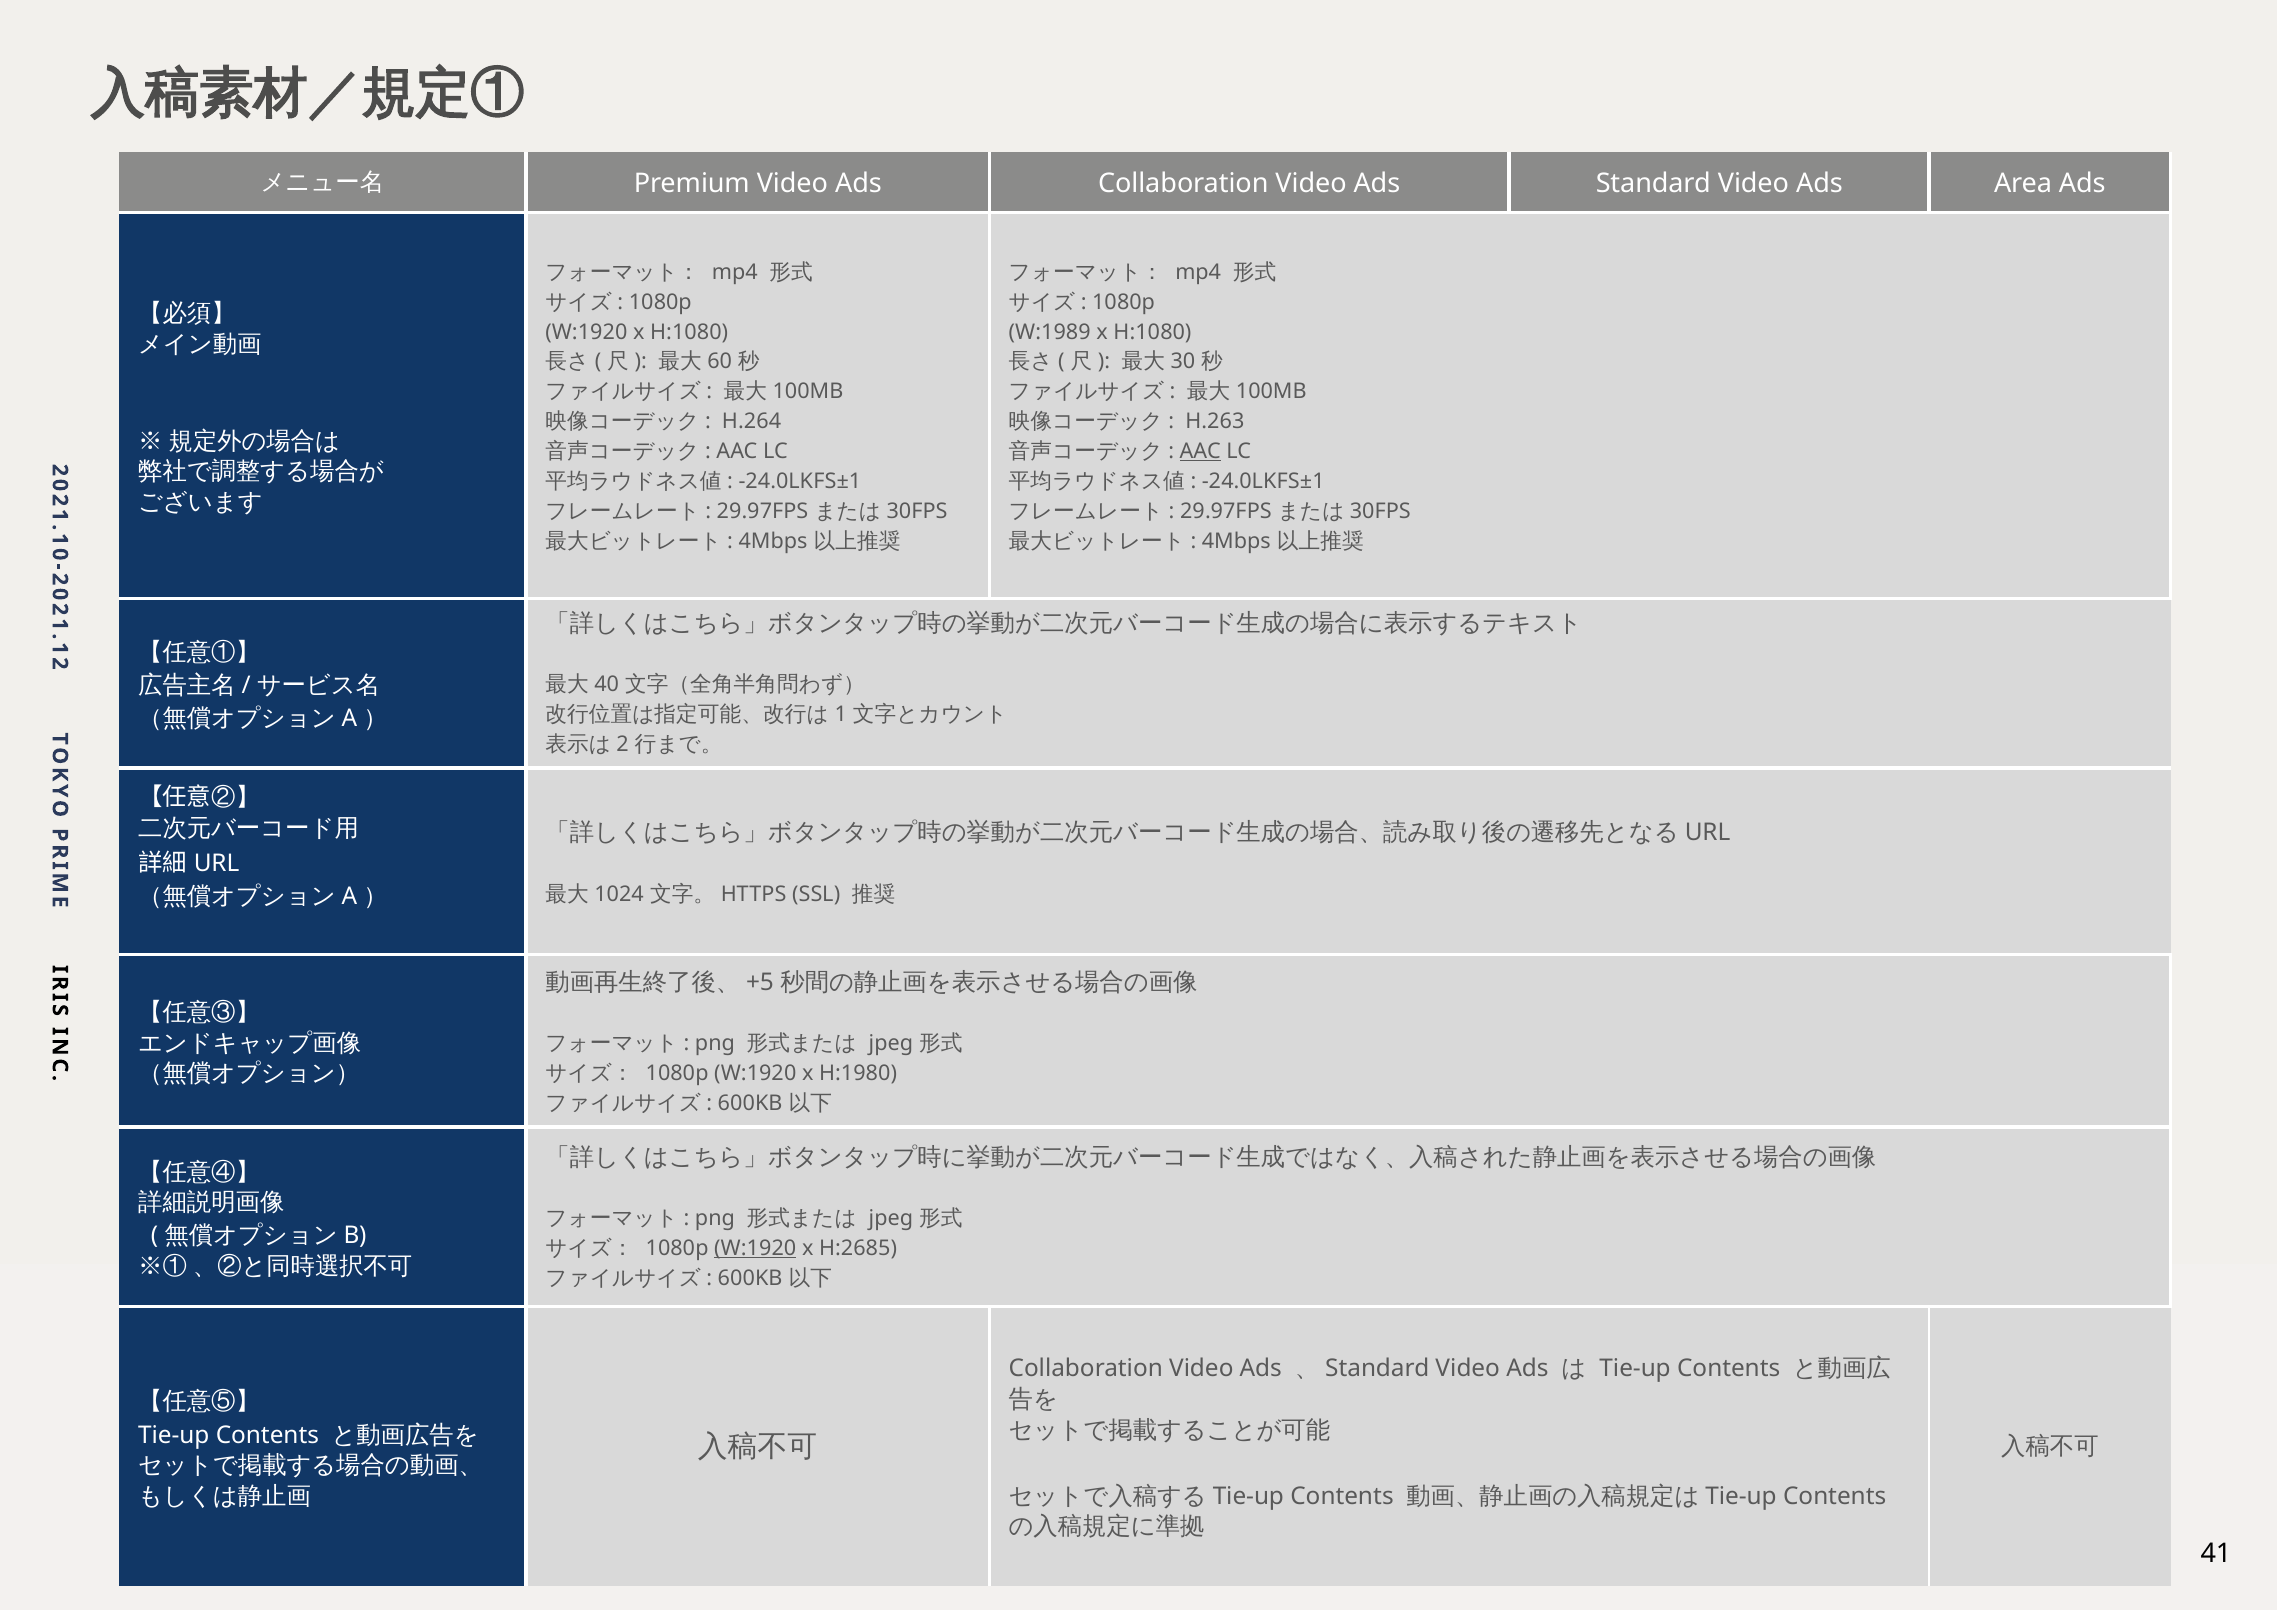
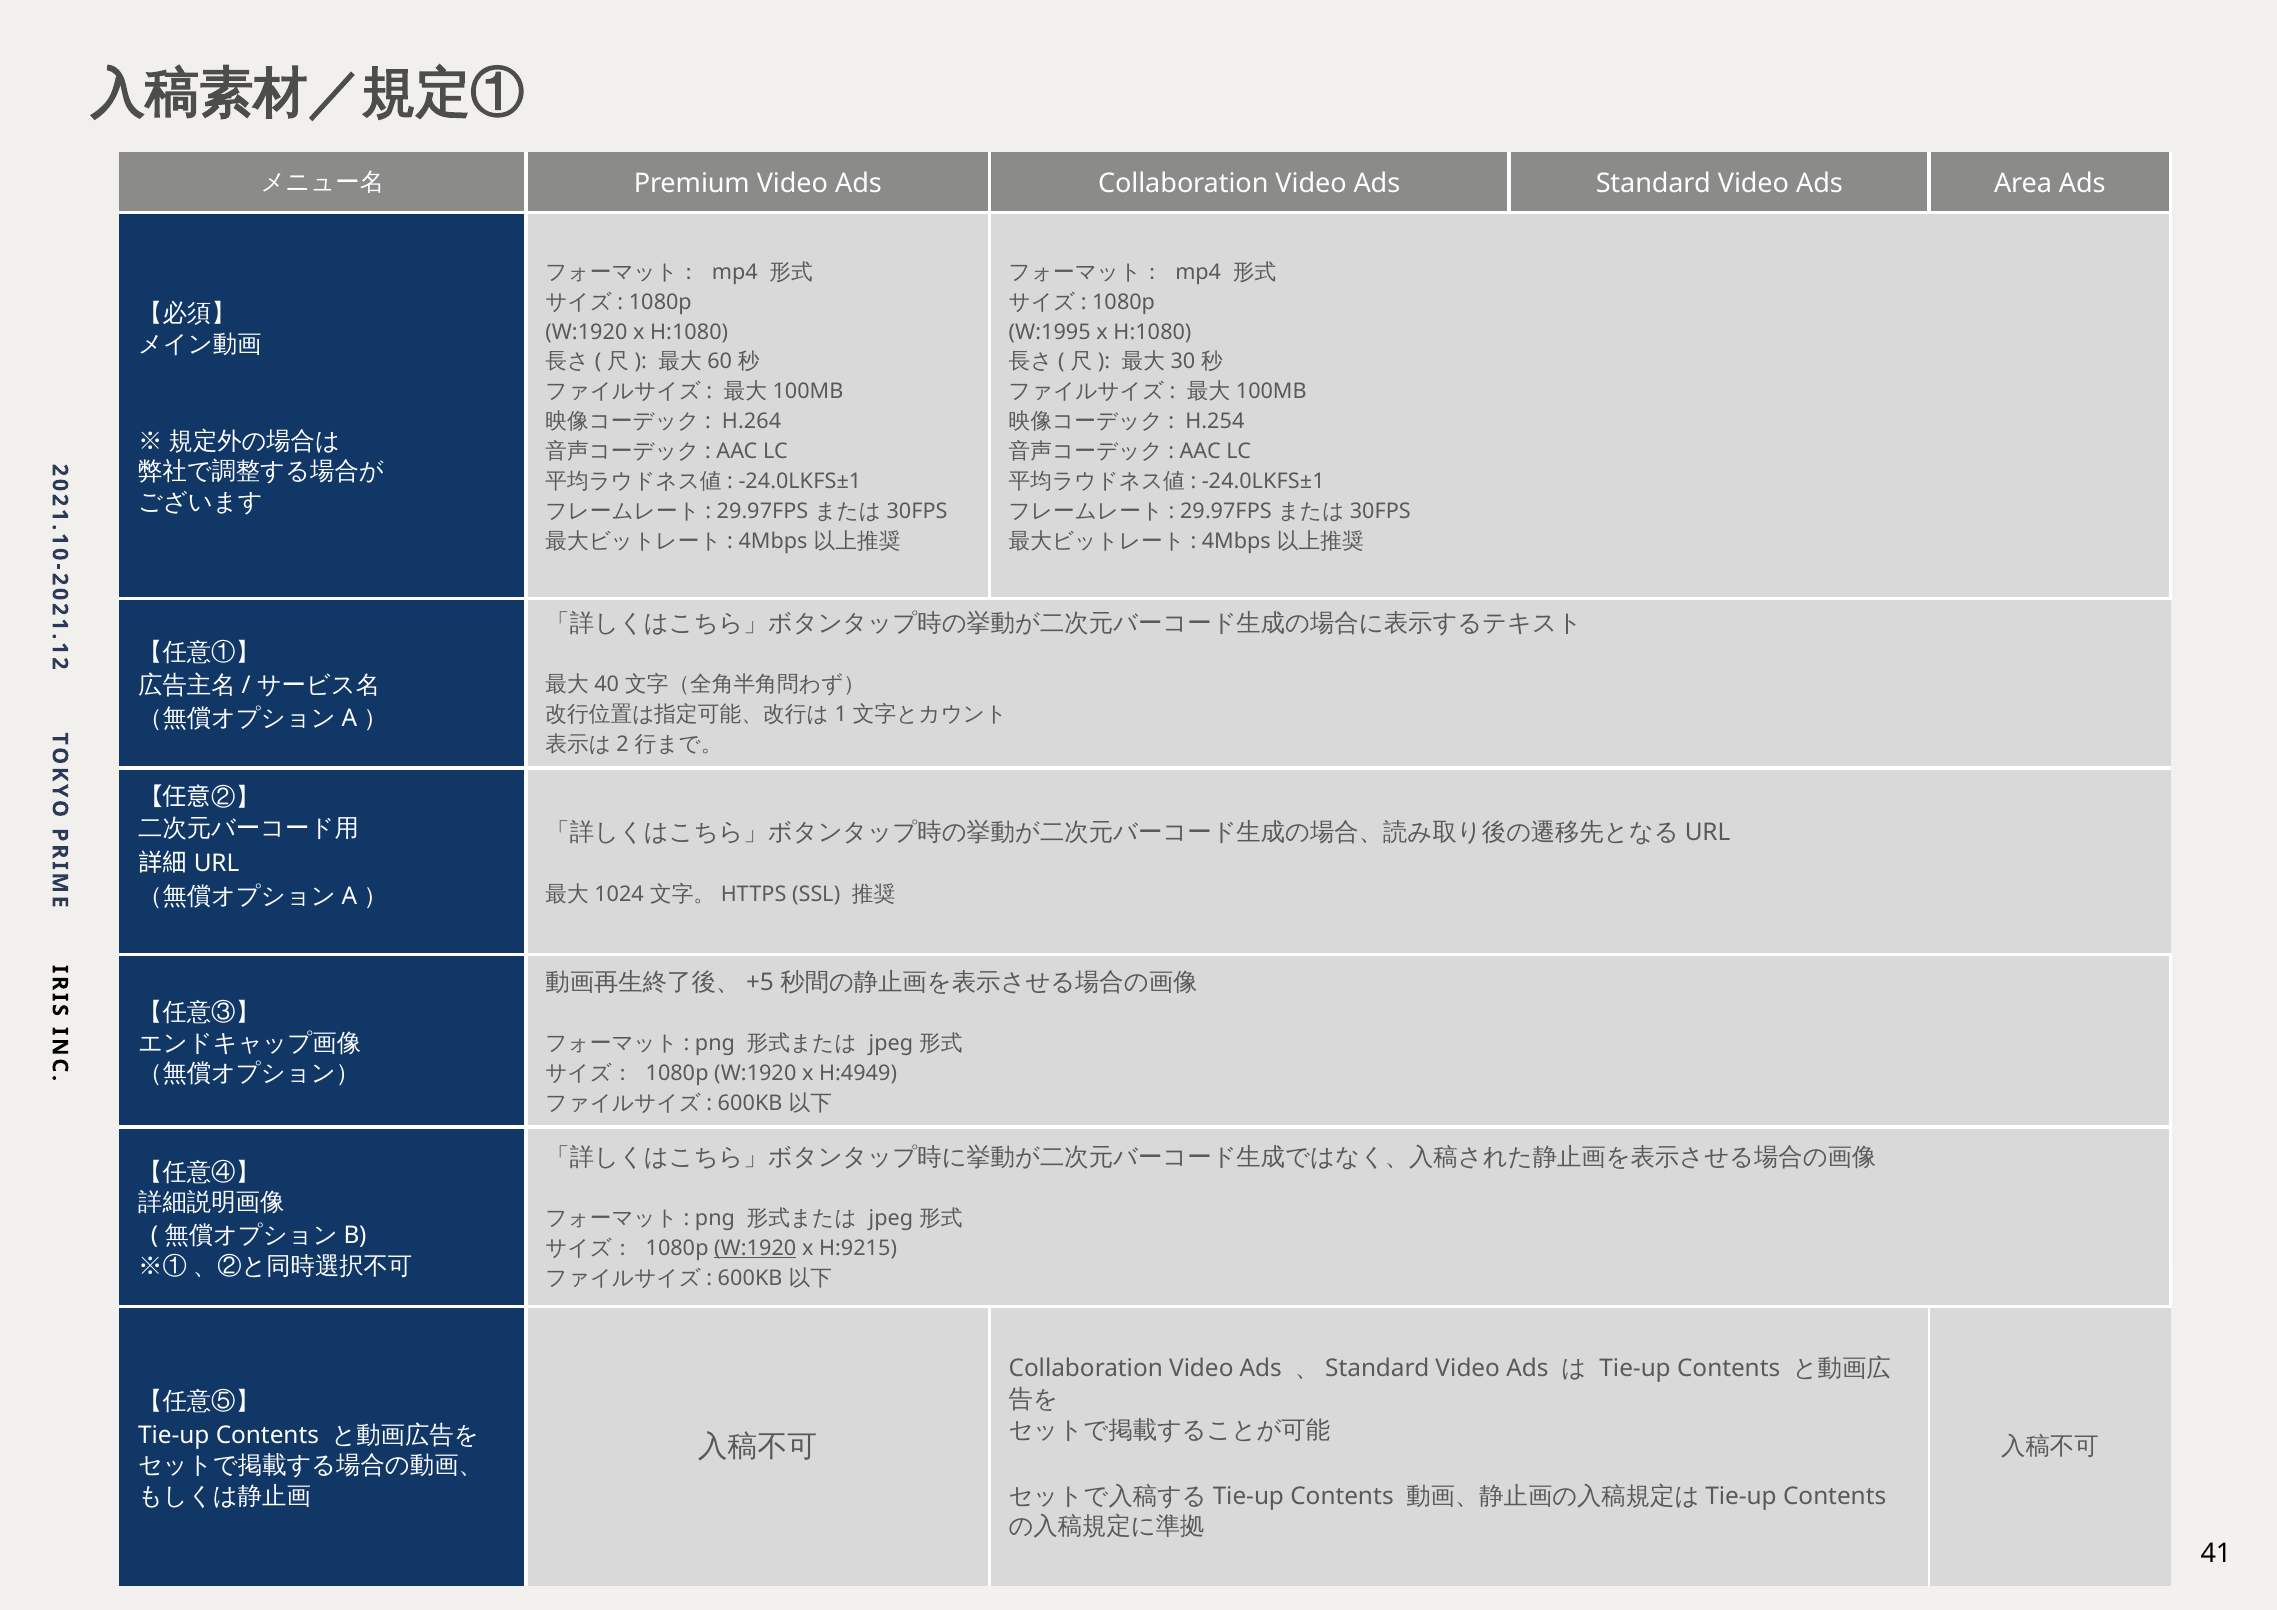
W:1989: W:1989 -> W:1995 (1050, 332)
H.263: H.263 -> H.254 (1215, 422)
AAC underline: present -> none (1200, 452)
H:1980: H:1980 -> H:4949 (858, 1073)
H:2685: H:2685 -> H:9215 (858, 1248)
